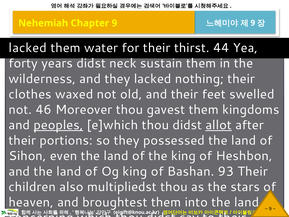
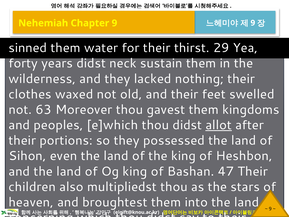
lacked: lacked -> sinned (28, 48)
44: 44 -> 29 (221, 48)
46: 46 -> 63 (44, 110)
peoples underline: present -> none (58, 125)
93: 93 -> 47 (226, 171)
